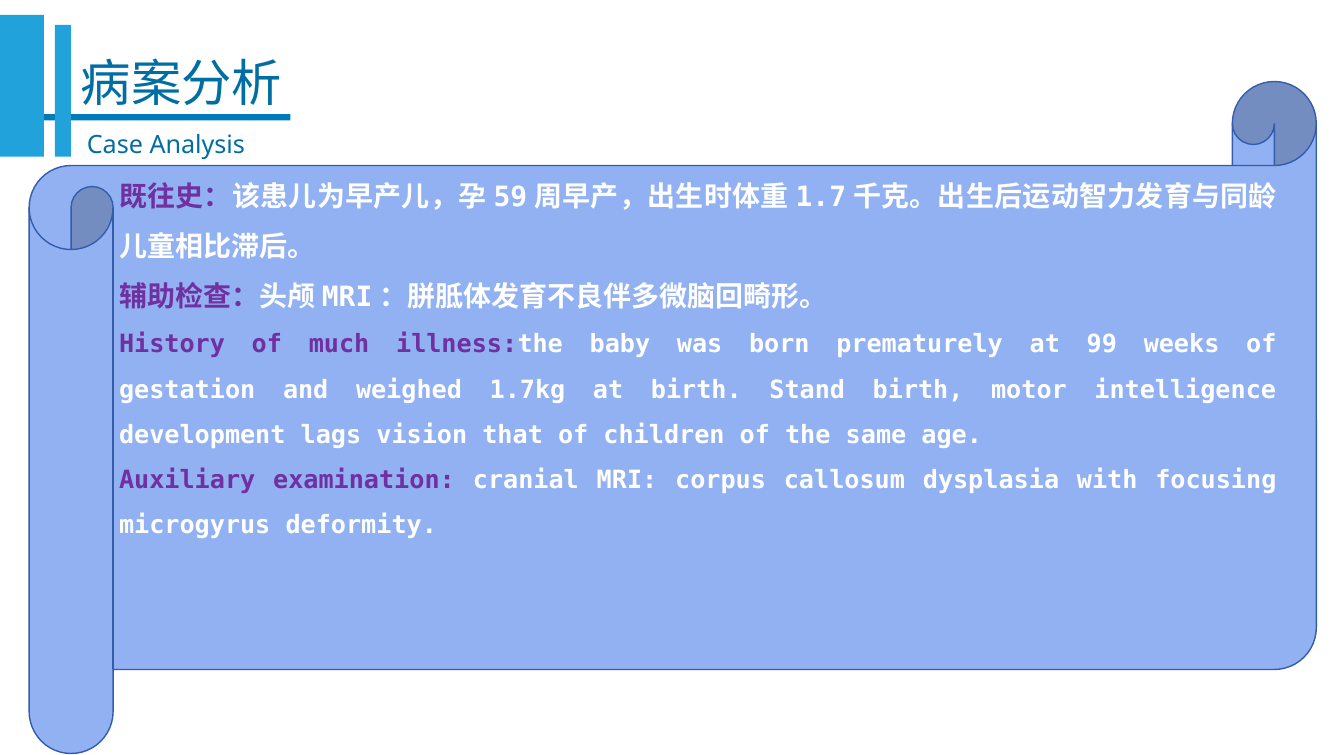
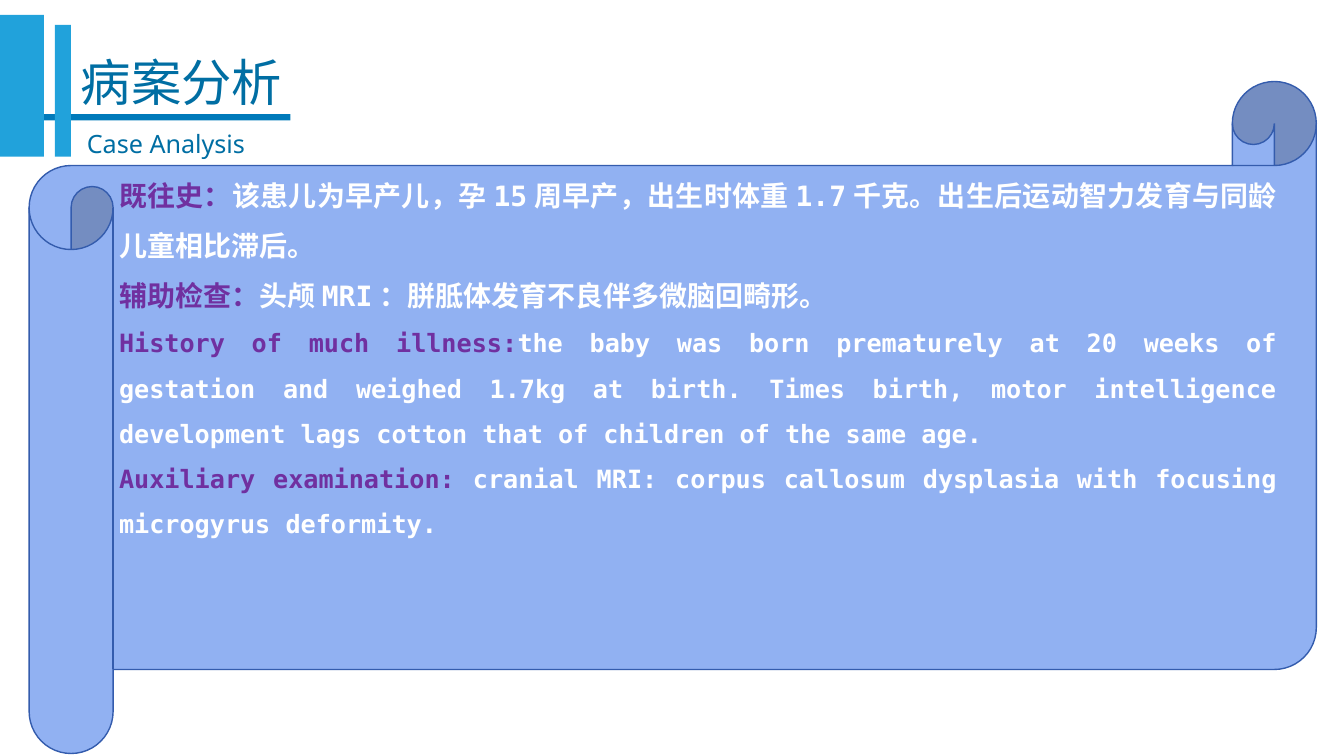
59: 59 -> 15 (510, 197)
99: 99 -> 20 (1102, 344)
Stand: Stand -> Times (807, 390)
vision: vision -> cotton (422, 435)
